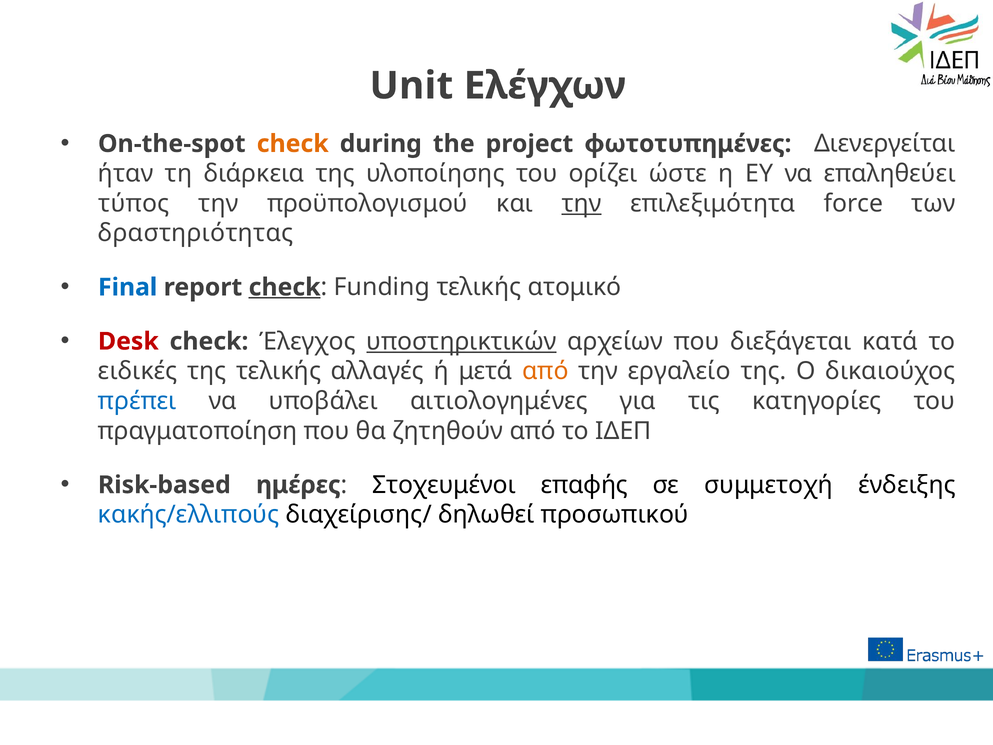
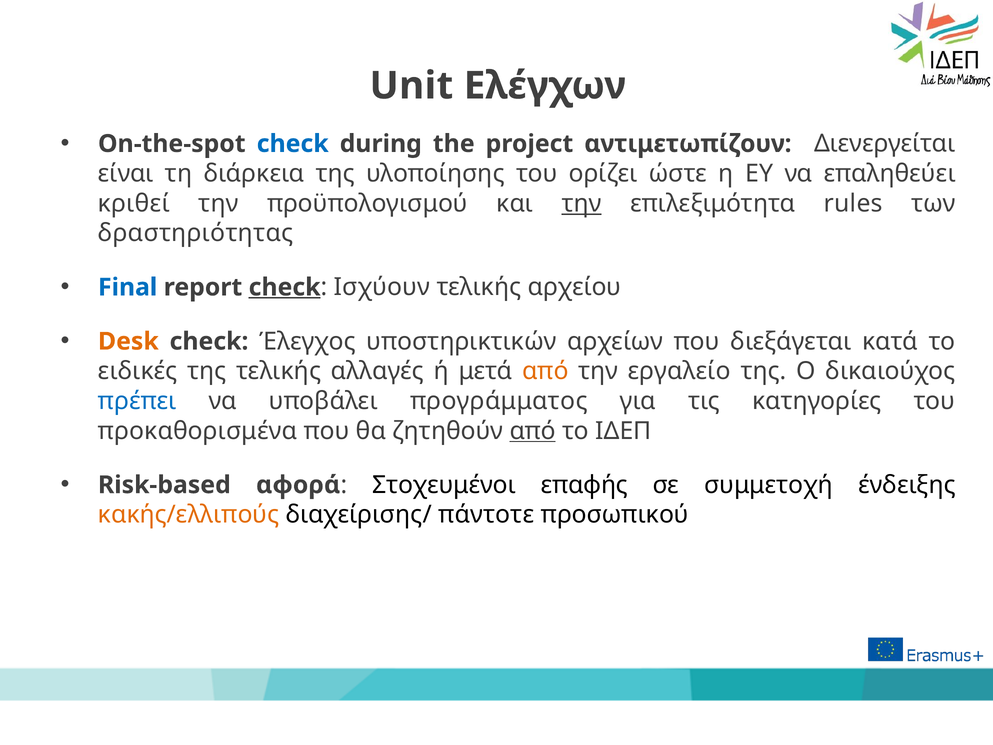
check colour: orange -> blue (293, 144)
φωτοτυπημένες: φωτοτυπημένες -> αντιμετωπίζουν (688, 144)
ήταν: ήταν -> είναι (126, 174)
τύπος: τύπος -> κριθεί (134, 203)
force: force -> rules (853, 203)
Funding: Funding -> Ισχύουν (382, 287)
ατομικό: ατομικό -> αρχείου (575, 287)
Desk colour: red -> orange (128, 341)
υποστηρικτικών underline: present -> none (462, 341)
αιτιολογημένες: αιτιολογημένες -> προγράμματος (499, 401)
πραγματοποίηση: πραγματοποίηση -> προκαθορισμένα (198, 431)
από underline: none -> present (533, 431)
ημέρες: ημέρες -> αφορά (298, 485)
κακής/ελλιπούς colour: blue -> orange (189, 515)
δηλωθεί: δηλωθεί -> πάντοτε (486, 515)
